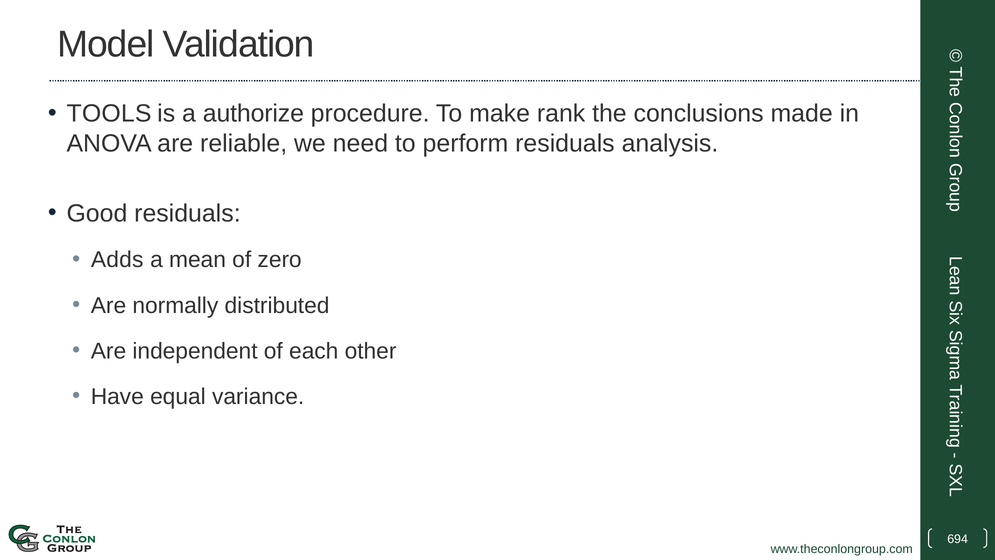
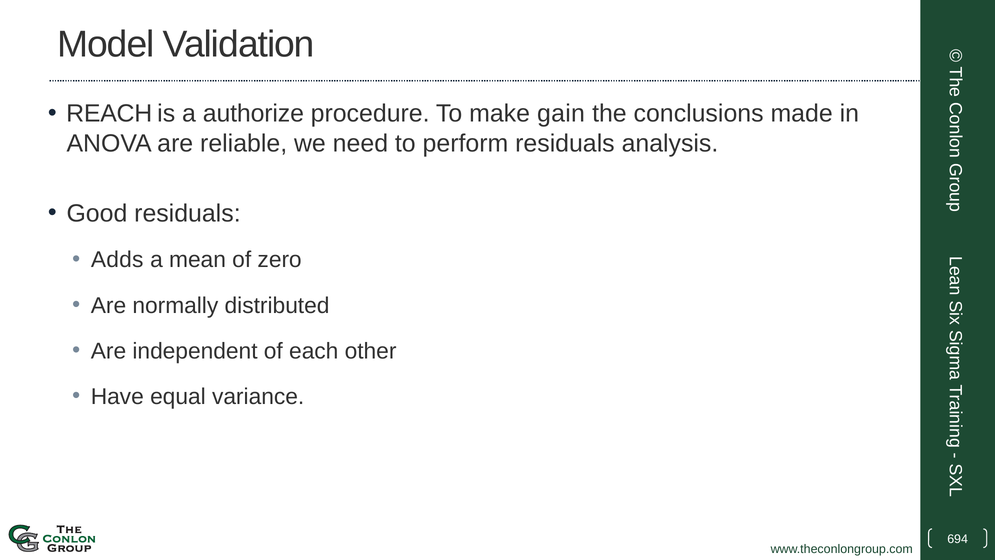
TOOLS: TOOLS -> REACH (109, 114)
rank: rank -> gain (561, 114)
